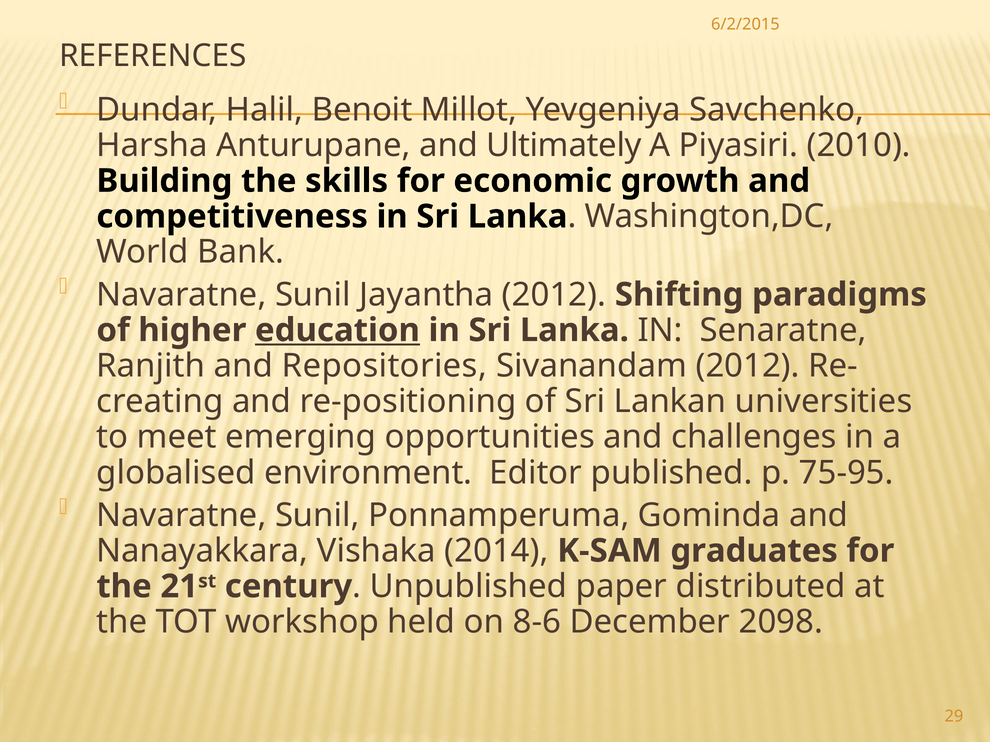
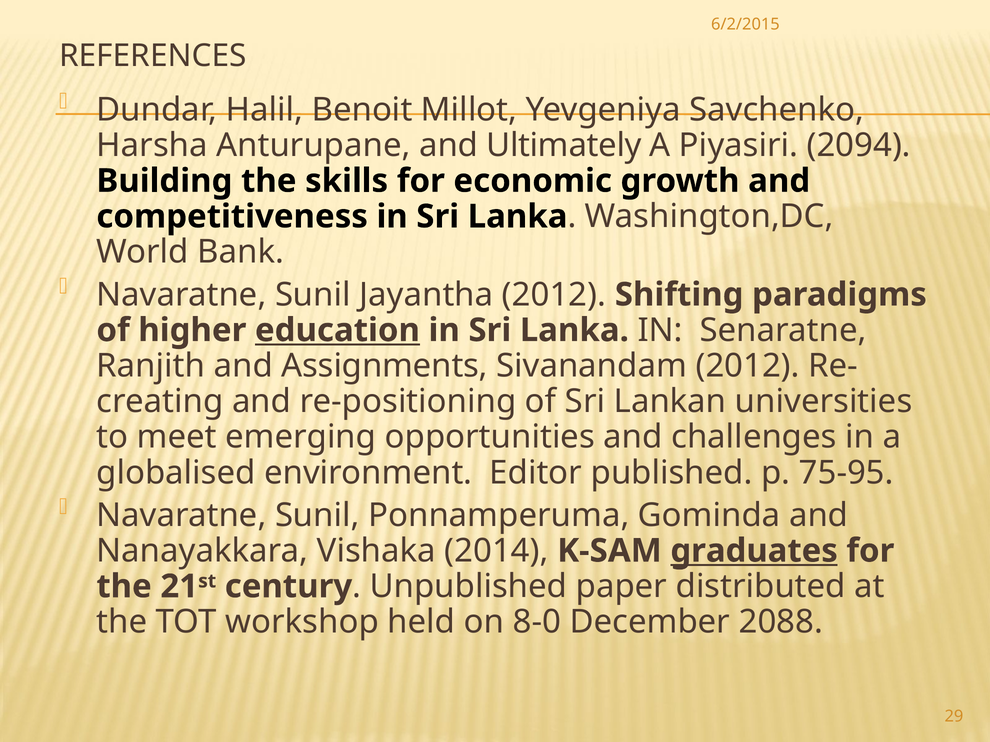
2010: 2010 -> 2094 (859, 145)
Repositories: Repositories -> Assignments (385, 366)
graduates underline: none -> present (754, 551)
8-6: 8-6 -> 8-0 (537, 622)
2098: 2098 -> 2088 (781, 622)
